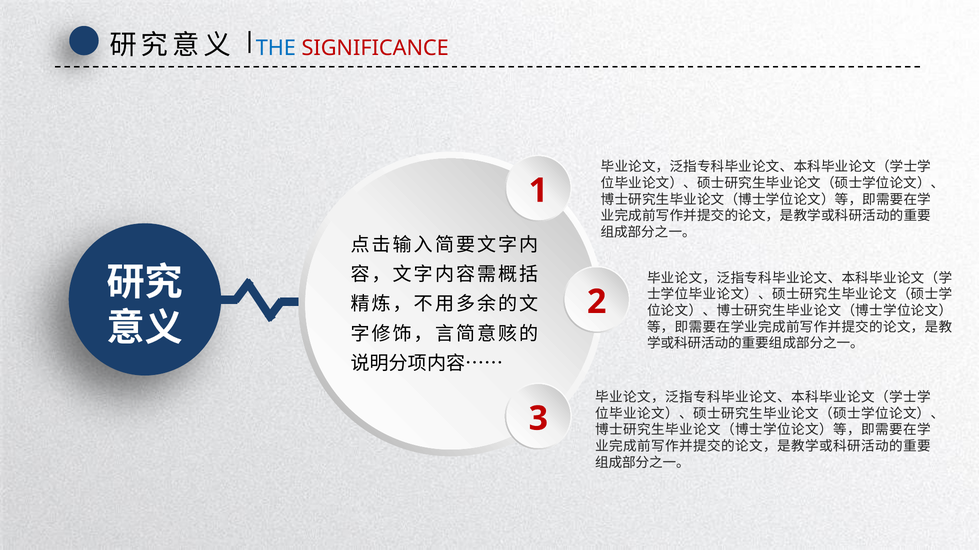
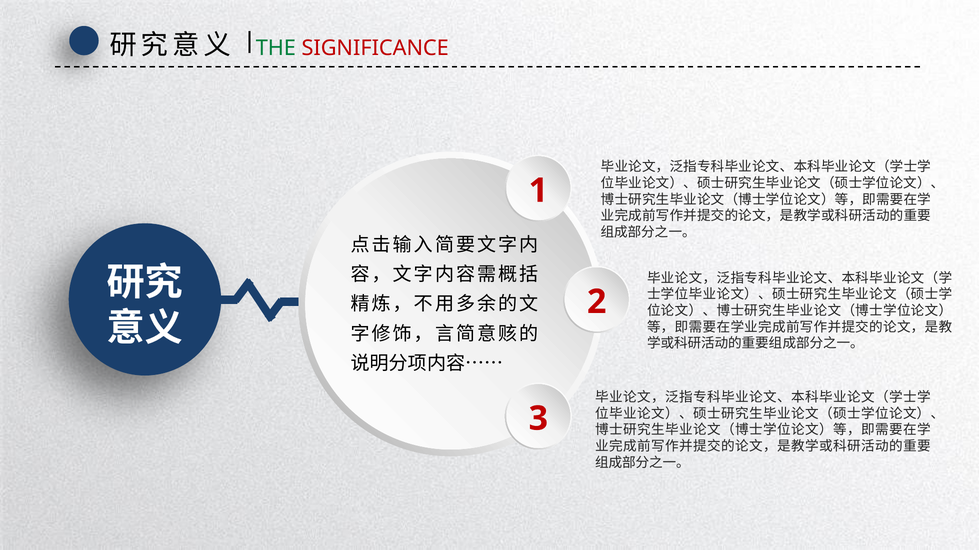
THE colour: blue -> green (276, 48)
